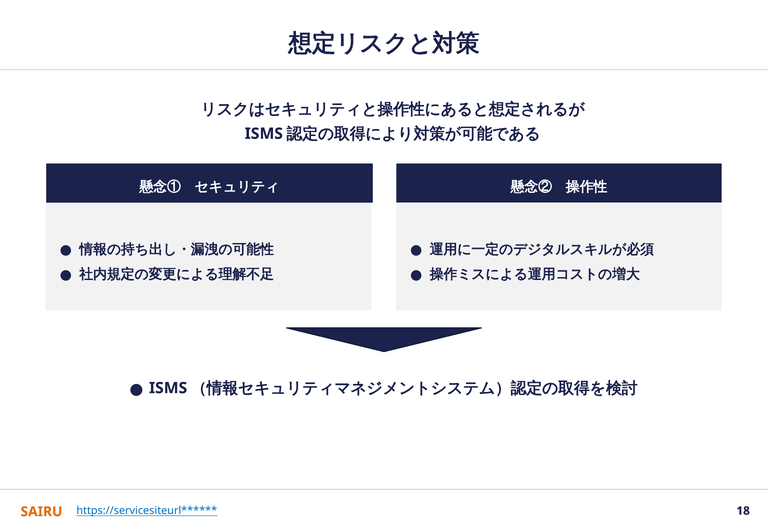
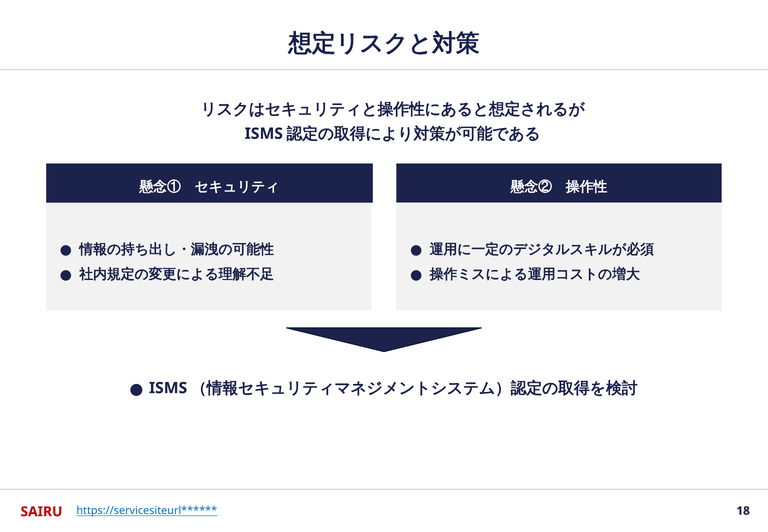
SAIRU colour: orange -> red (41, 511)
